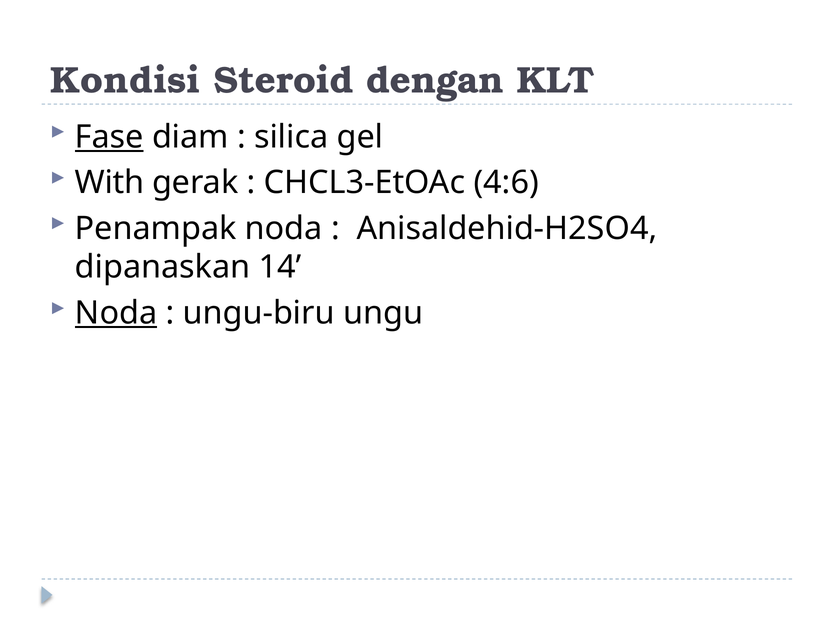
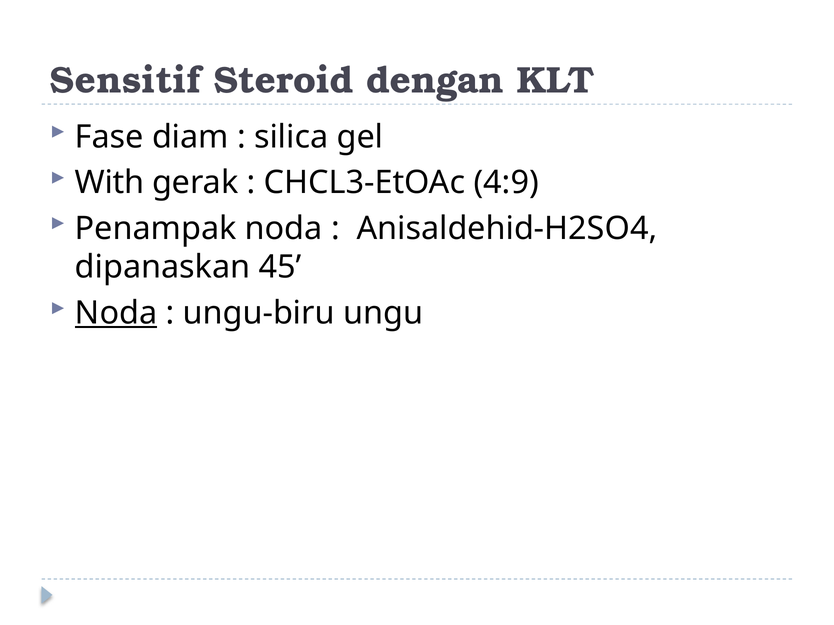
Kondisi: Kondisi -> Sensitif (125, 80)
Fase underline: present -> none (109, 137)
4:6: 4:6 -> 4:9 (506, 183)
14: 14 -> 45 (280, 267)
